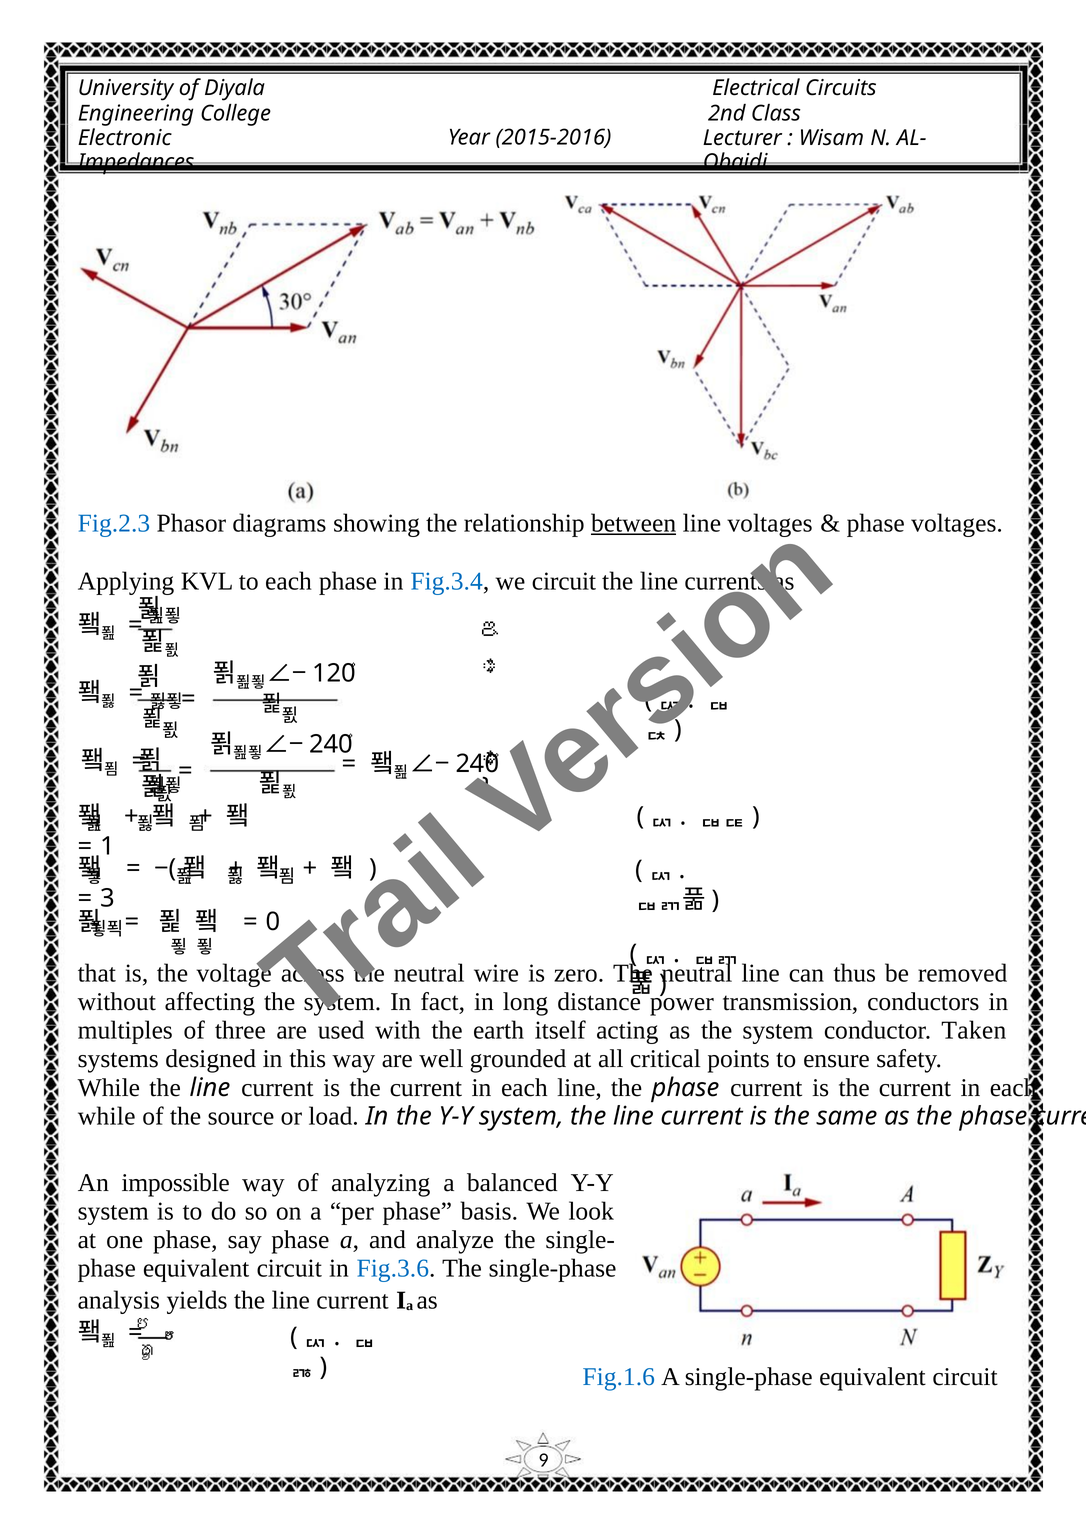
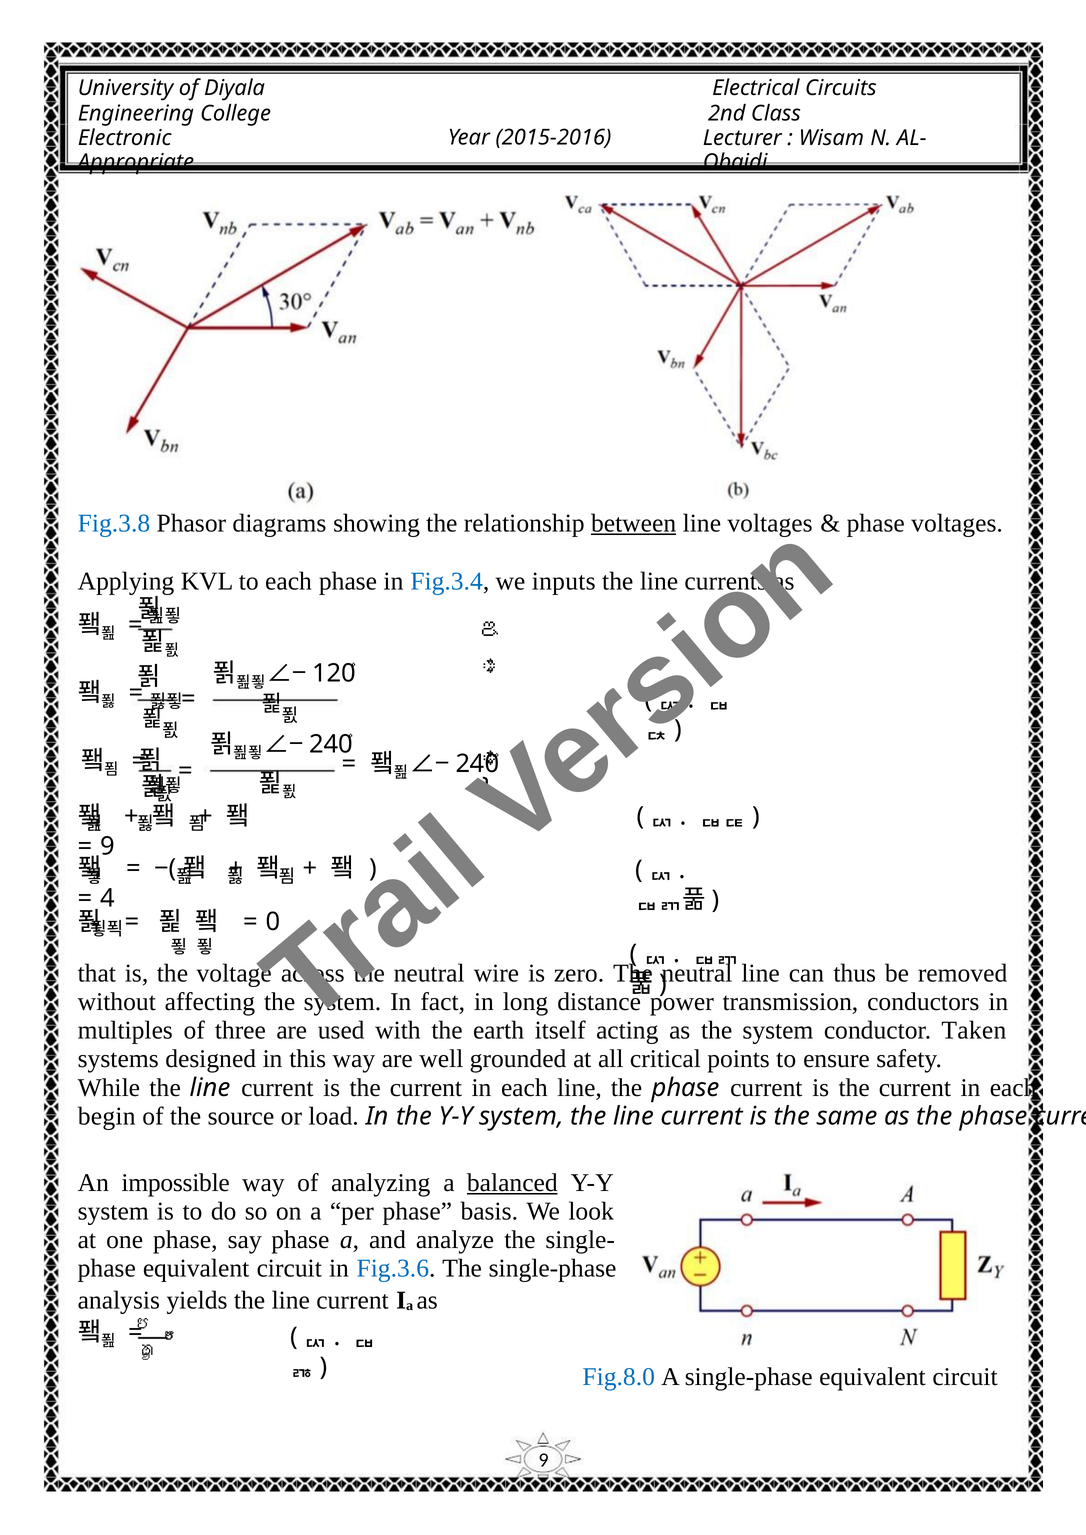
Impedances: Impedances -> Appropriate (136, 162)
Fig.2.3: Fig.2.3 -> Fig.3.8 (114, 523)
we circuit: circuit -> inputs (564, 581)
1: 1 -> 9 (108, 846)
3: 3 -> 4 (108, 898)
while: while -> begin (107, 1116)
balanced underline: none -> present (512, 1183)
Fig.1.6: Fig.1.6 -> Fig.8.0 (619, 1377)
